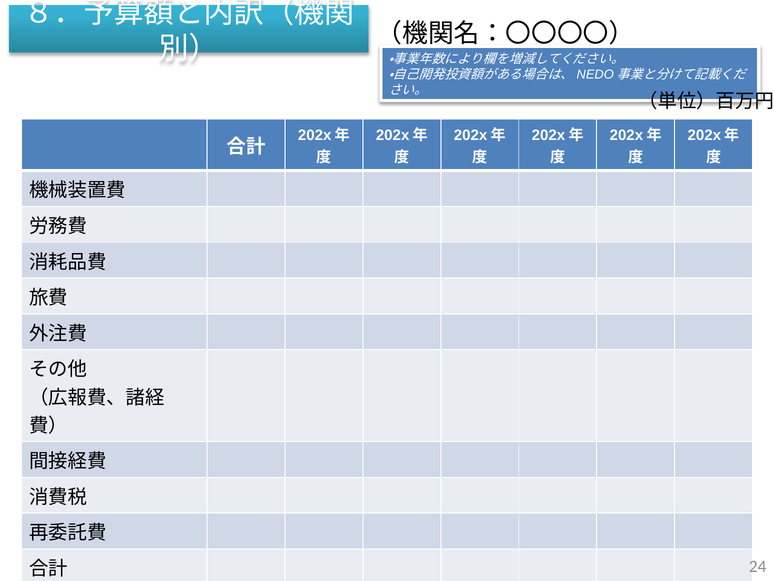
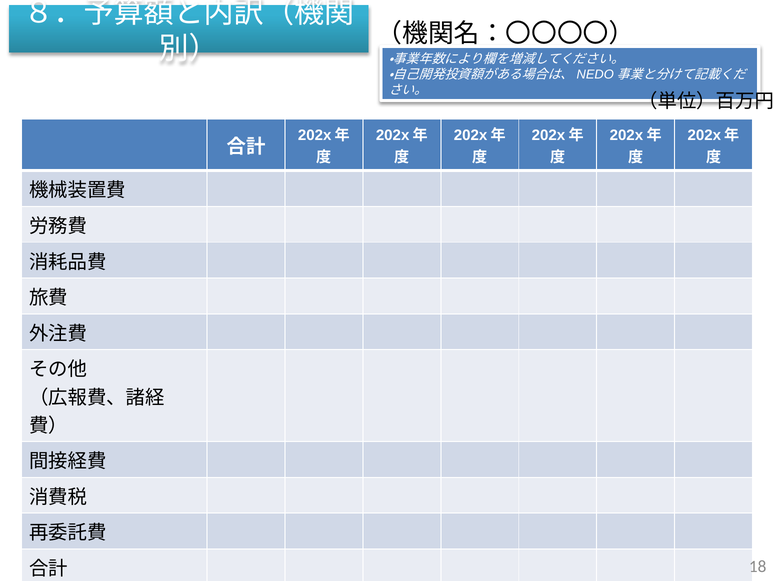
24: 24 -> 18 (758, 566)
